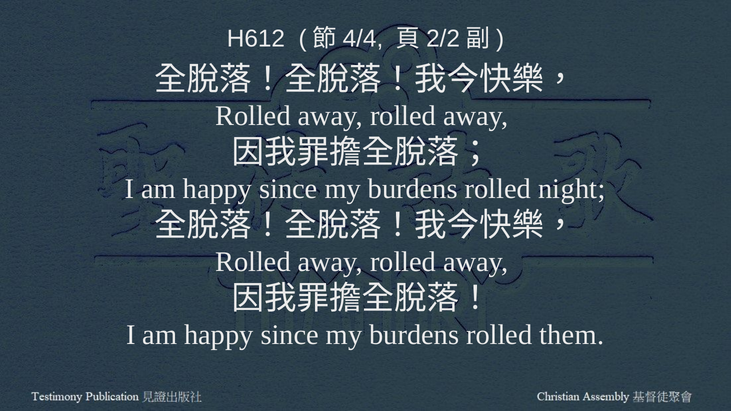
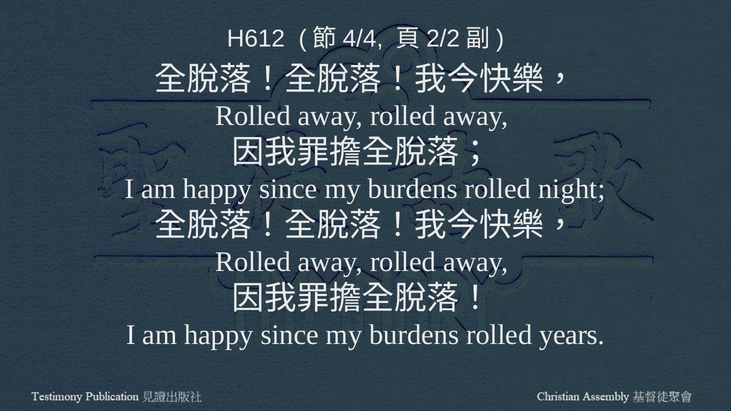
them: them -> years (572, 335)
